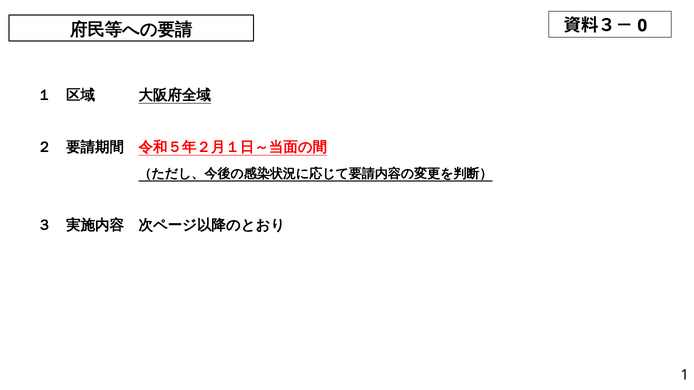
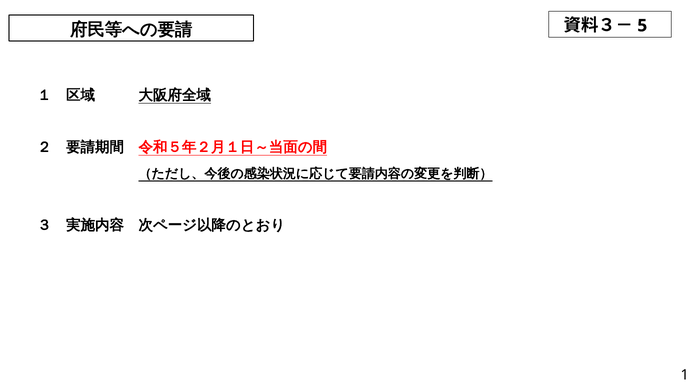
0: 0 -> 5 (642, 26)
